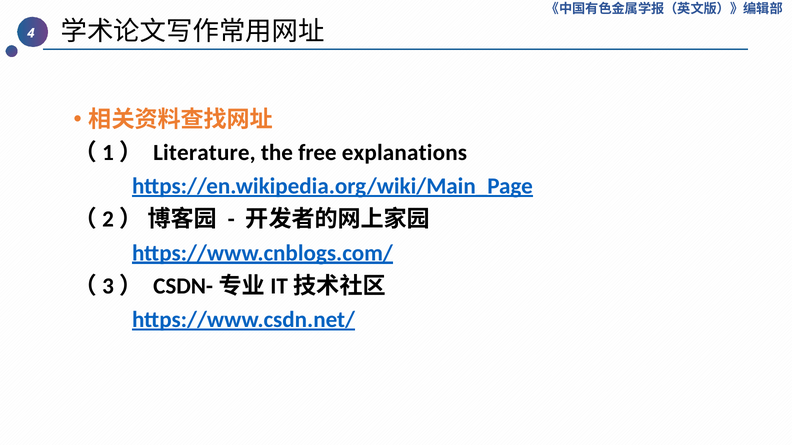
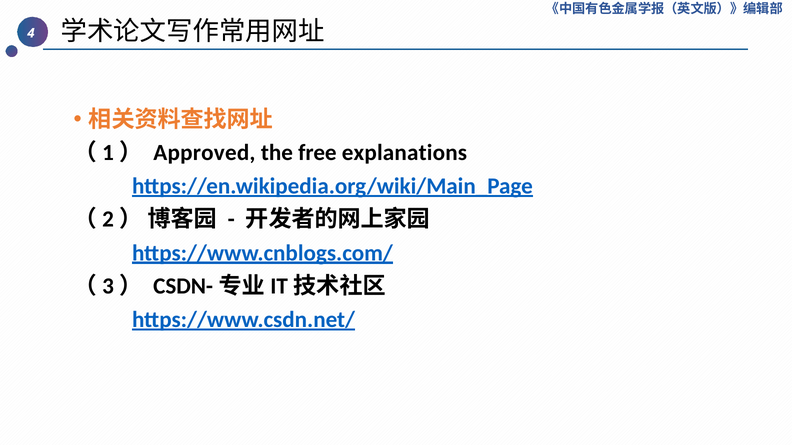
Literature: Literature -> Approved (204, 153)
